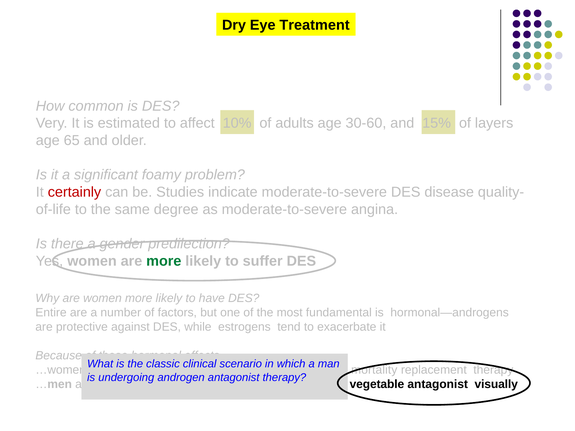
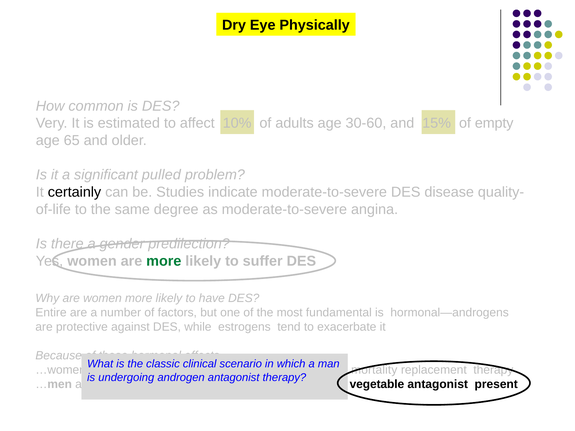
Treatment: Treatment -> Physically (315, 25)
layers: layers -> empty (494, 123)
foamy: foamy -> pulled (161, 175)
certainly colour: red -> black (74, 192)
visually: visually -> present (496, 385)
